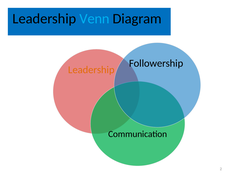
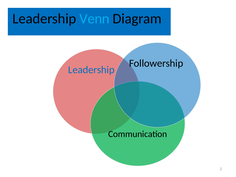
Leadership colour: orange -> blue (91, 70)
